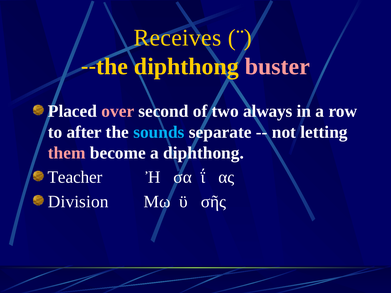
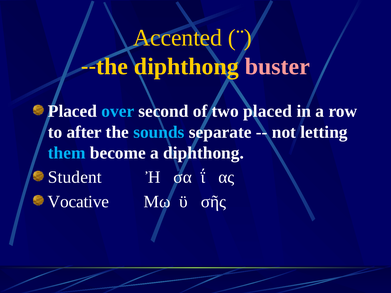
Receives: Receives -> Accented (178, 38)
over colour: pink -> light blue (118, 111)
two always: always -> placed (268, 111)
them colour: pink -> light blue (67, 153)
Teacher: Teacher -> Student (75, 177)
Division: Division -> Vocative (78, 202)
